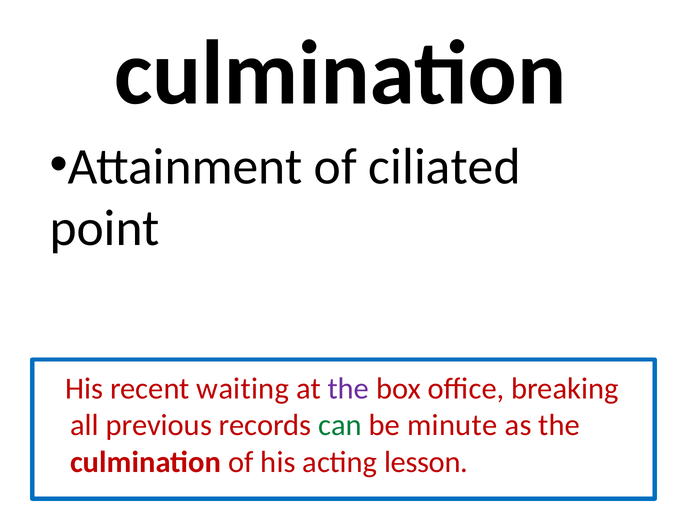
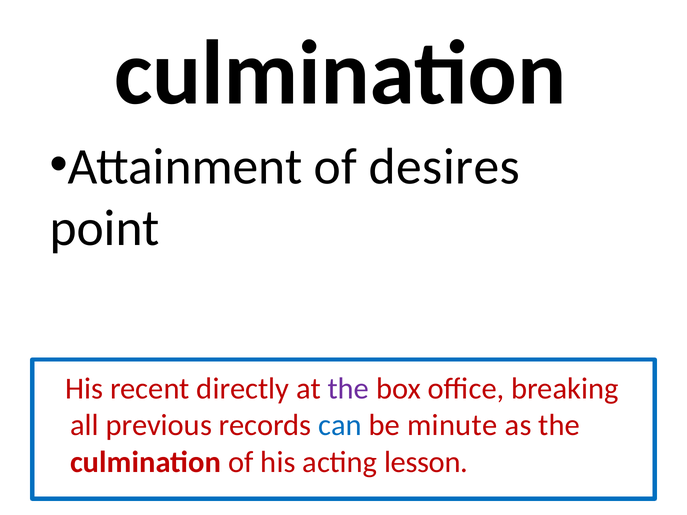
ciliated: ciliated -> desires (444, 167)
waiting: waiting -> directly (243, 389)
can colour: green -> blue (340, 426)
